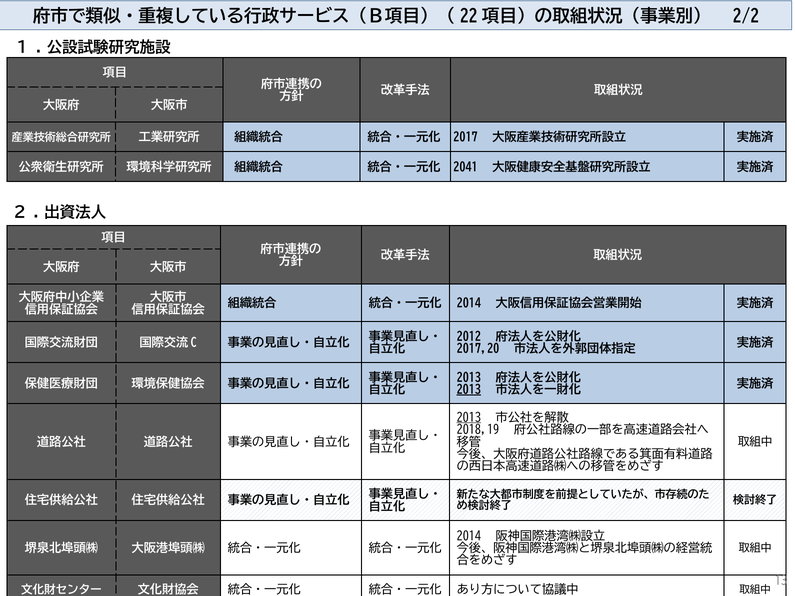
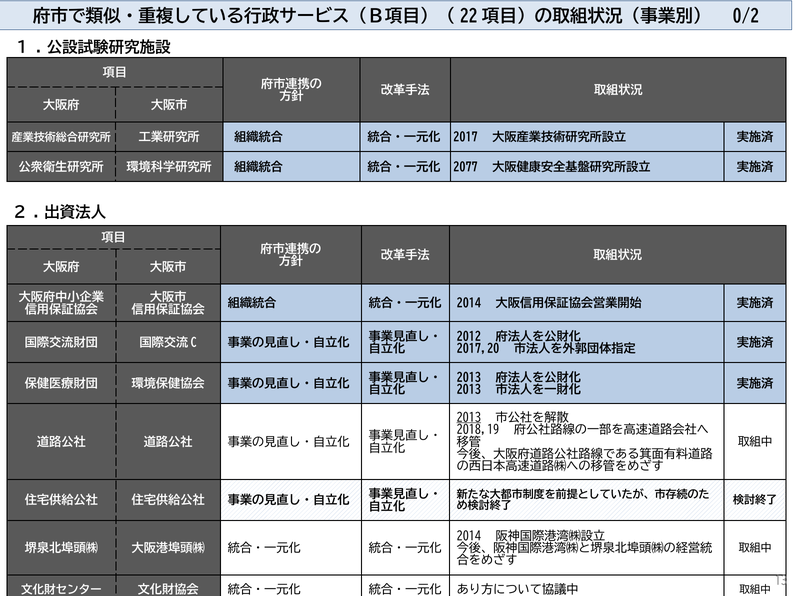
2/2: 2/2 -> 0/2 (746, 17)
2041: 2041 -> 2077 (465, 167)
2013 underline: present -> none (469, 390)
